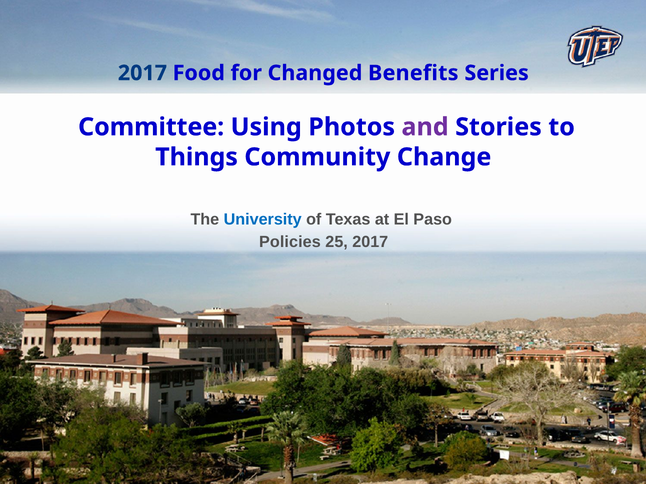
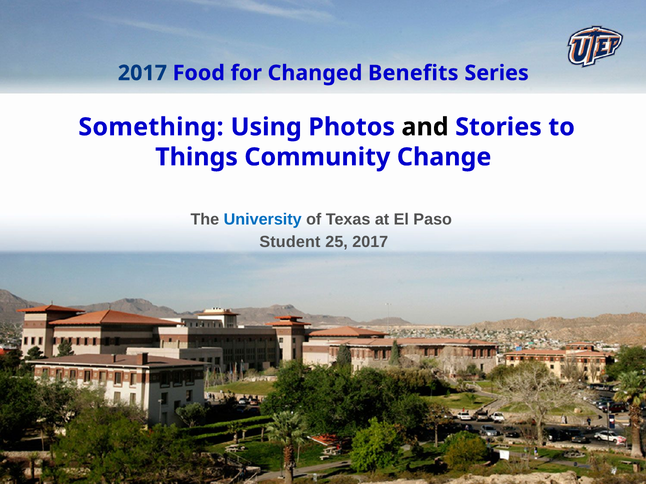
Committee: Committee -> Something (151, 127)
and colour: purple -> black (425, 127)
Policies: Policies -> Student (290, 242)
